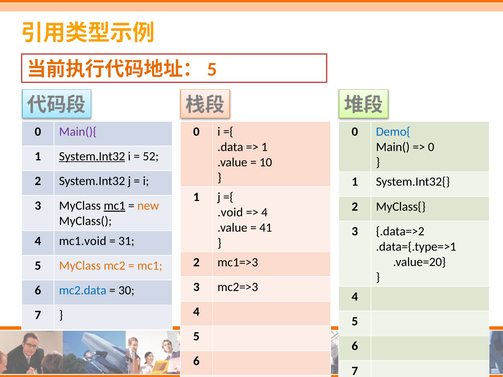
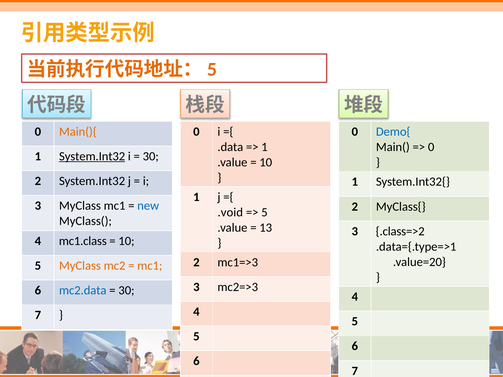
Main(){ colour: purple -> orange (78, 132)
52: 52 -> 30 (151, 156)
mc1 underline: present -> none (115, 206)
new colour: orange -> blue (148, 206)
4: 4 -> 5 (264, 212)
41: 41 -> 13 (266, 228)
.data=>2: .data=>2 -> .class=>2 (400, 231)
mc1.void: mc1.void -> mc1.class (83, 241)
31: 31 -> 10 (126, 241)
